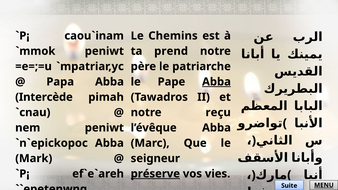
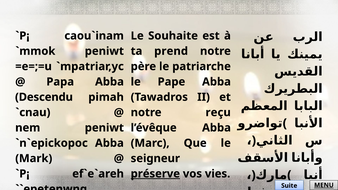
Chemins: Chemins -> Souhaite (173, 36)
Abba underline: present -> none (216, 82)
Intercède: Intercède -> Descendu (44, 97)
